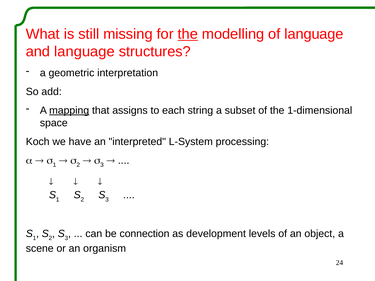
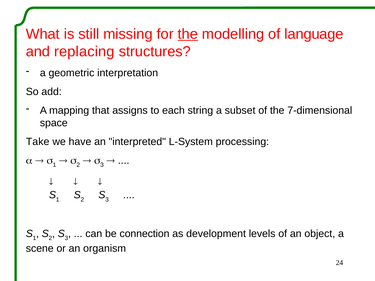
and language: language -> replacing (84, 52)
mapping underline: present -> none (69, 111)
1-dimensional: 1-dimensional -> 7-dimensional (320, 111)
Koch: Koch -> Take (38, 142)
